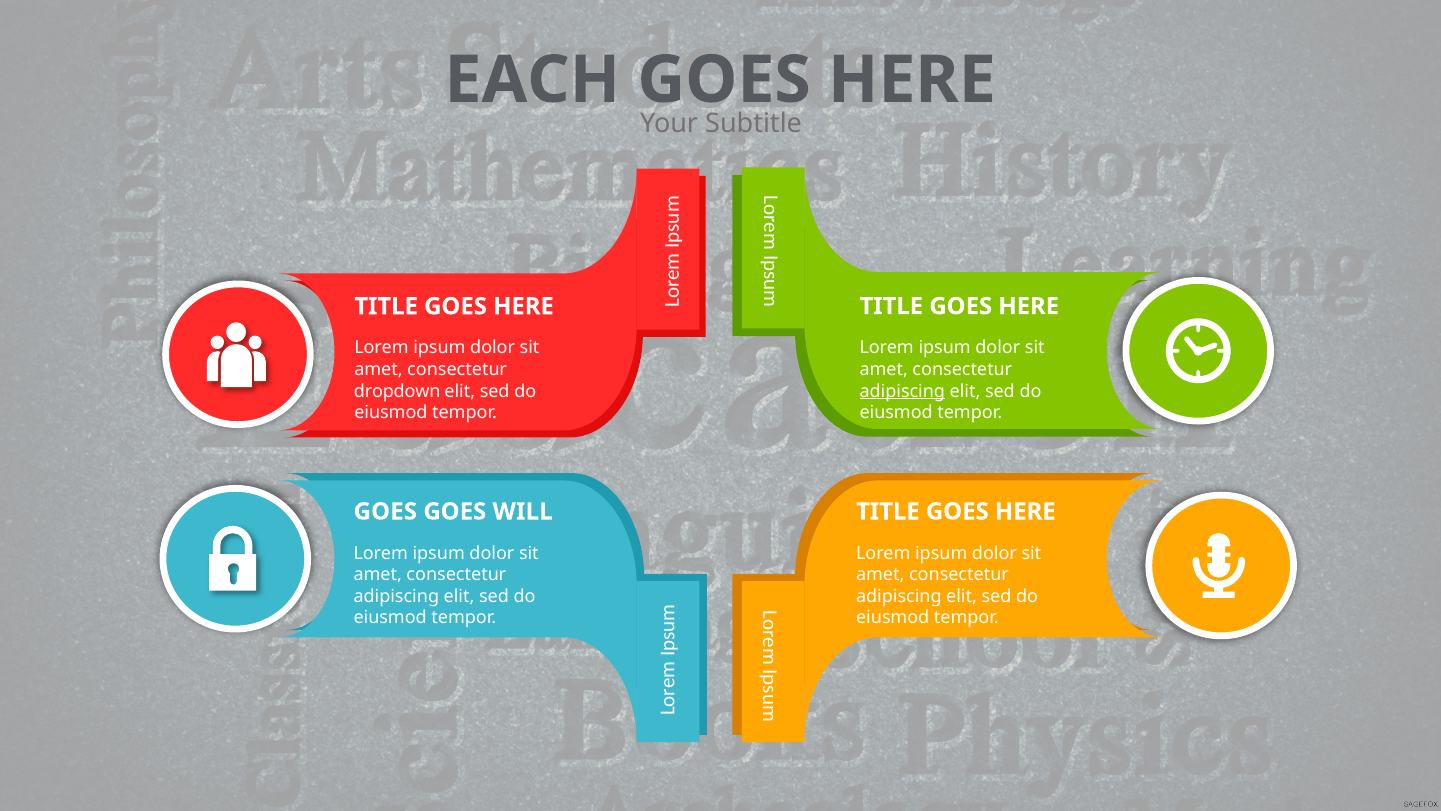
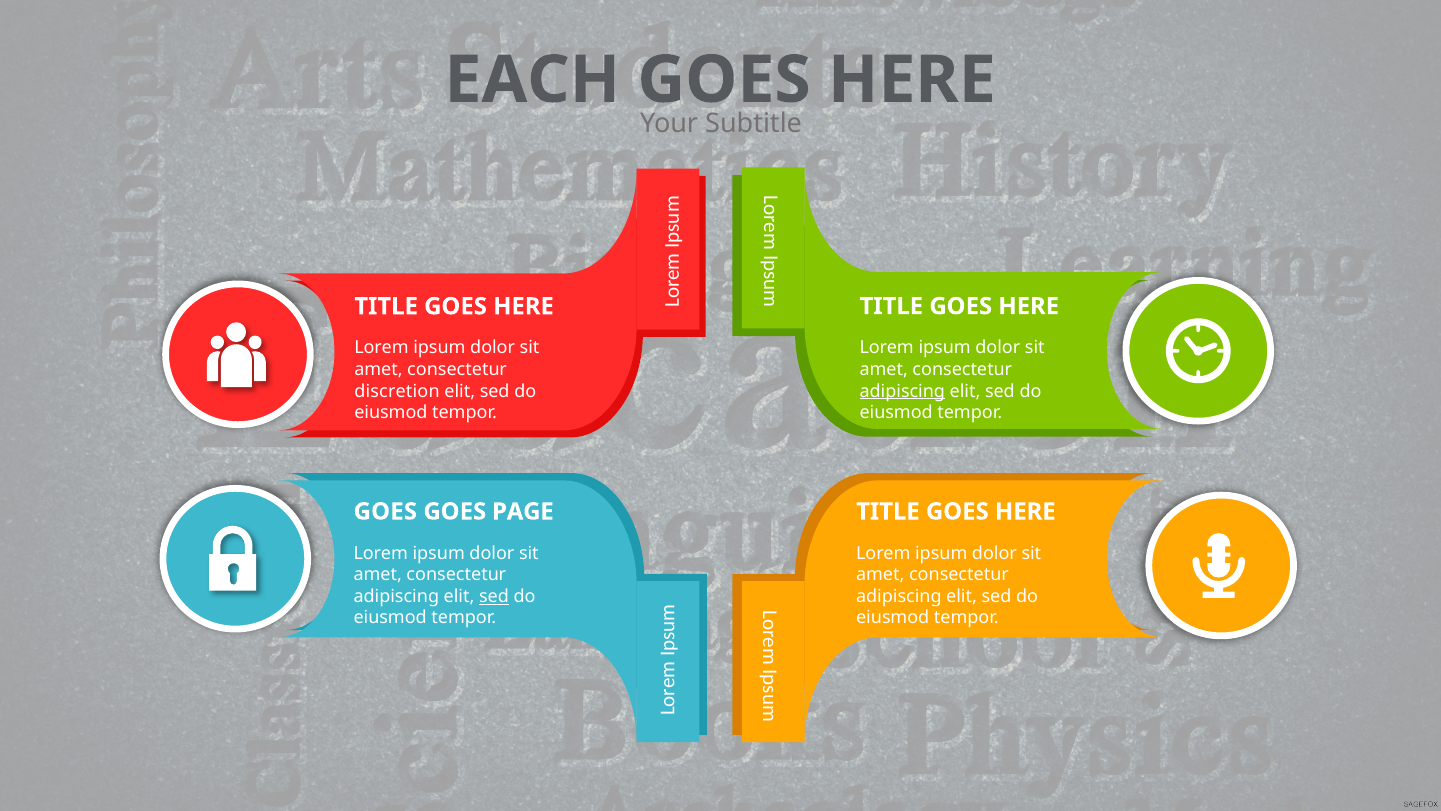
dropdown: dropdown -> discretion (397, 391)
WILL: WILL -> PAGE (523, 511)
sed underline: none -> present (494, 596)
